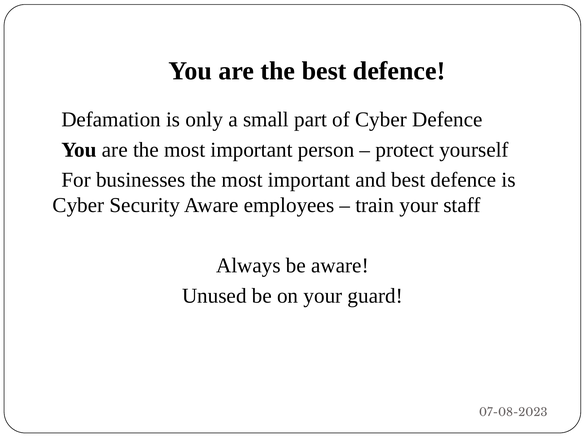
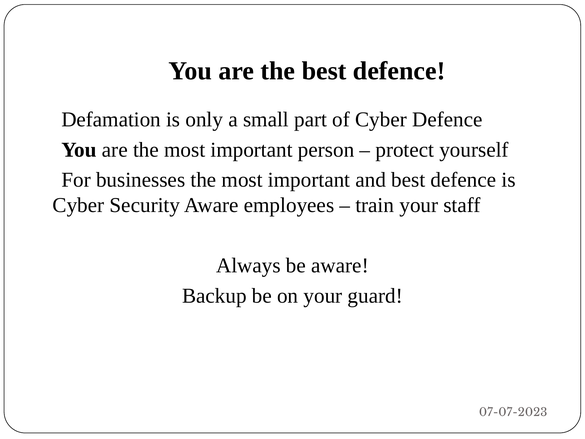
Unused: Unused -> Backup (214, 296)
07-08-2023: 07-08-2023 -> 07-07-2023 (513, 412)
